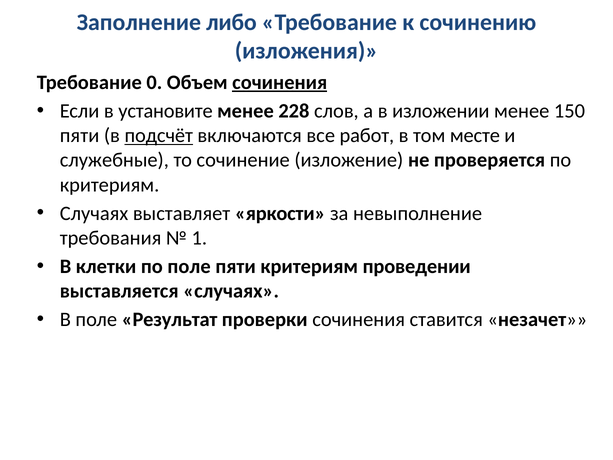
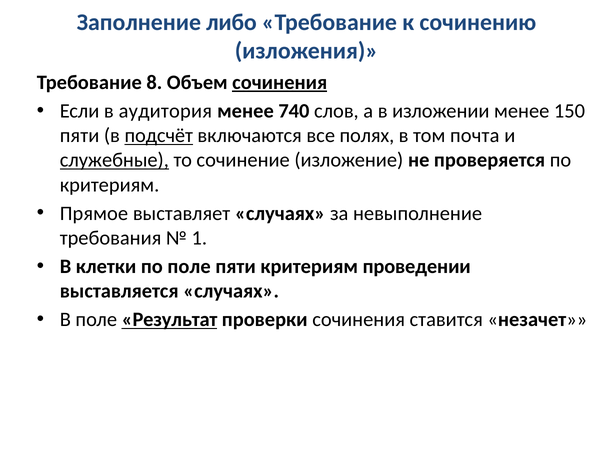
0: 0 -> 8 (154, 83)
установите: установите -> аудитория (165, 111)
228: 228 -> 740 (294, 111)
работ: работ -> полях (367, 136)
месте: месте -> почта (475, 136)
служебные underline: none -> present (114, 160)
Случаях: Случаях -> Прямое (94, 213)
выставляет яркости: яркости -> случаях (280, 213)
Результат underline: none -> present (170, 319)
